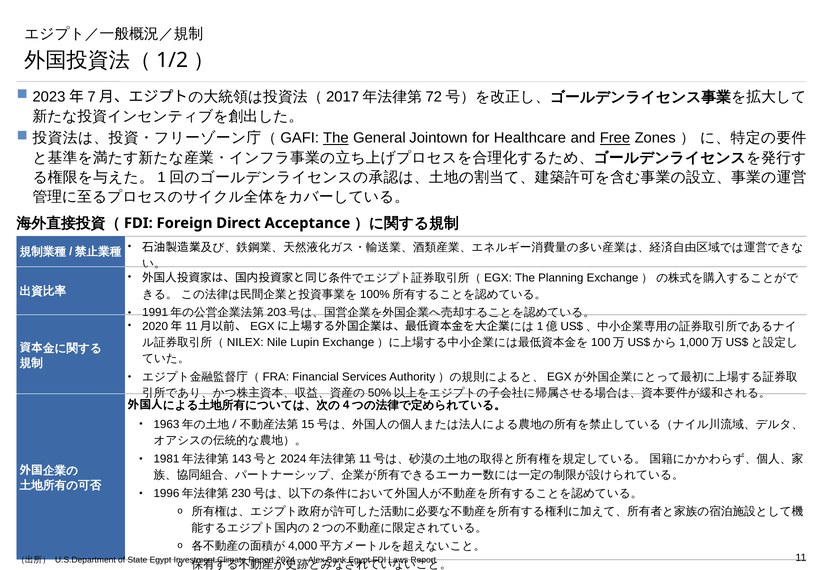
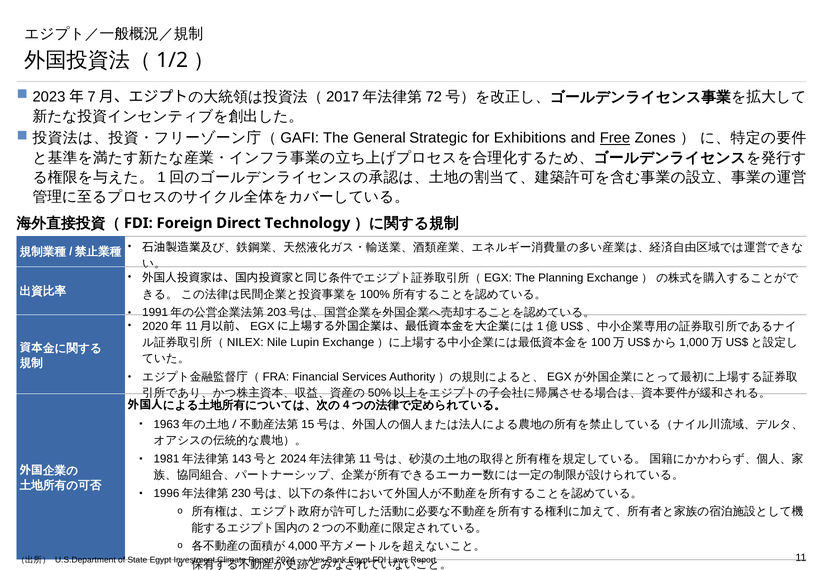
The underline: present -> none (336, 138)
Jointown: Jointown -> Strategic (439, 138)
Healthcare: Healthcare -> Exhibitions (530, 138)
Acceptance: Acceptance -> Technology (307, 223)
